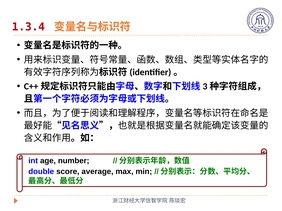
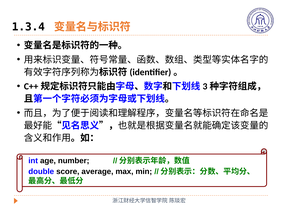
1.3.4 colour: red -> black (28, 27)
